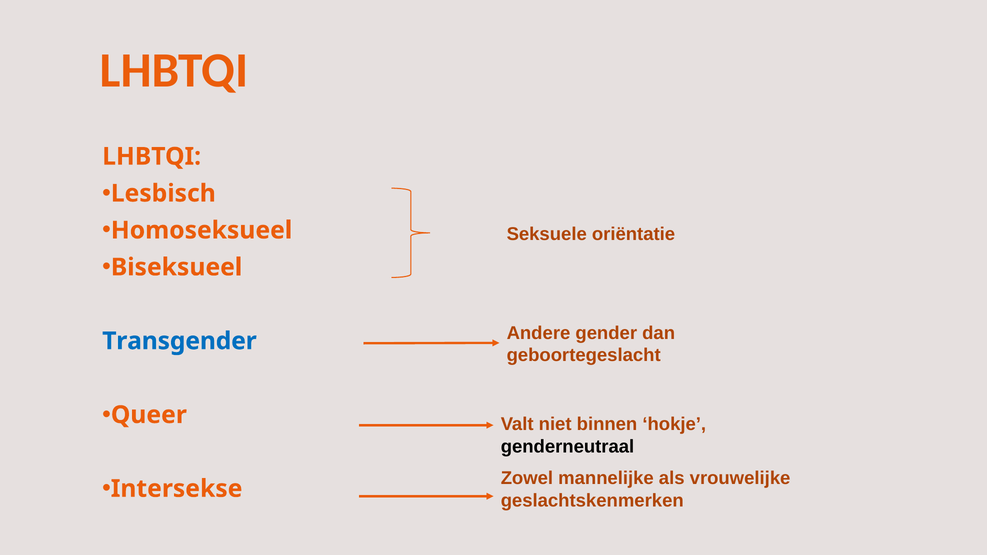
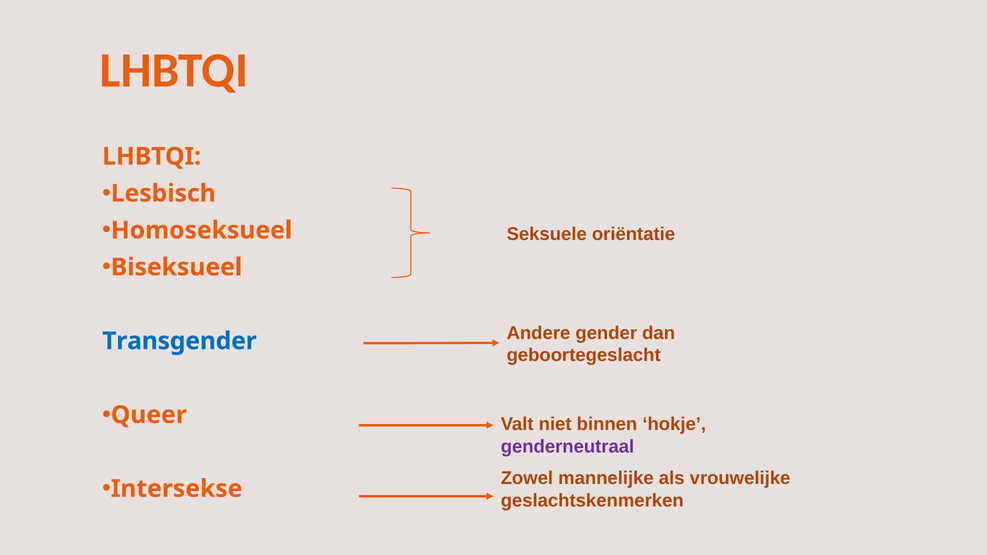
genderneutraal colour: black -> purple (568, 447)
